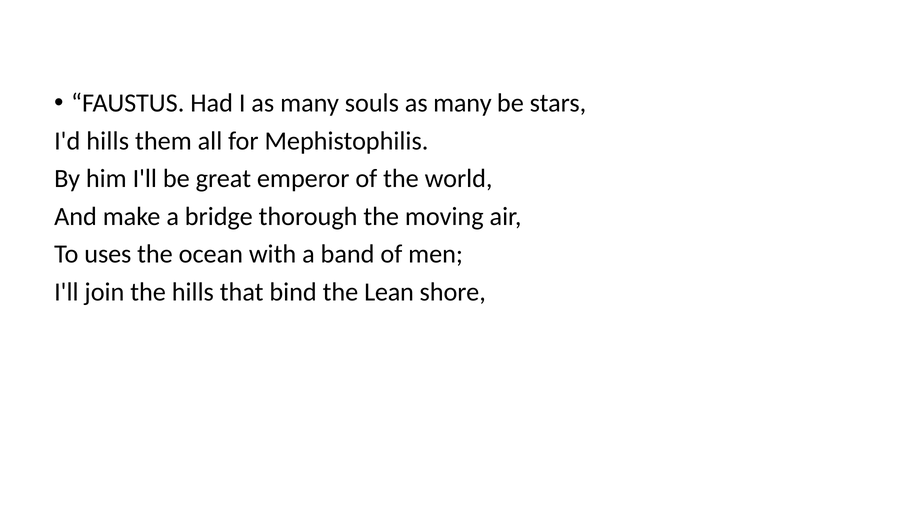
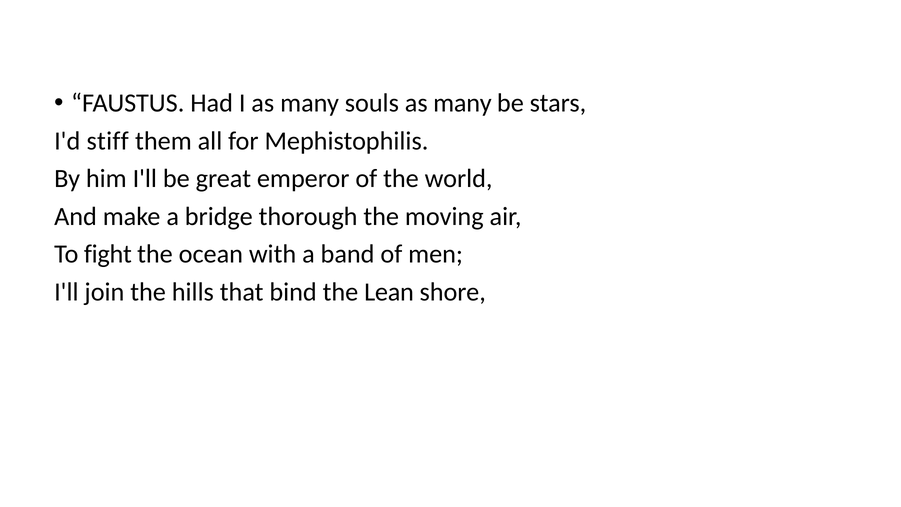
I'd hills: hills -> stiff (108, 141)
uses: uses -> fight (108, 254)
